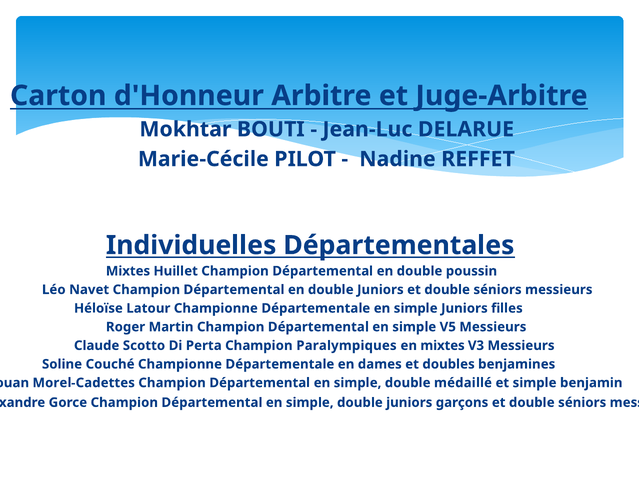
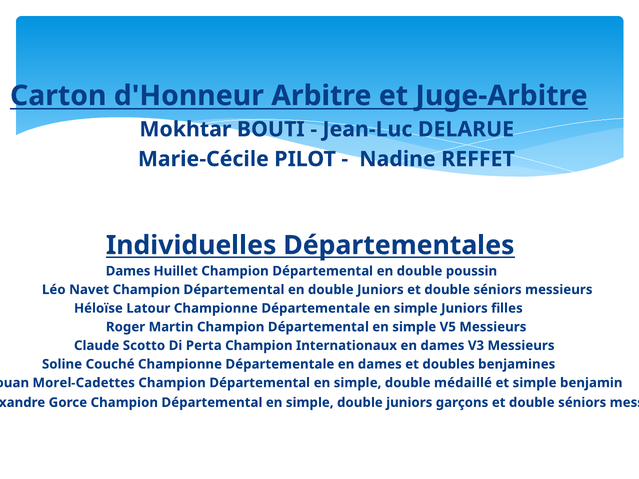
Mixtes: Mixtes -> Dames (128, 271)
Paralympiques: Paralympiques -> Internationaux (347, 346)
mixtes: mixtes -> dames (442, 346)
